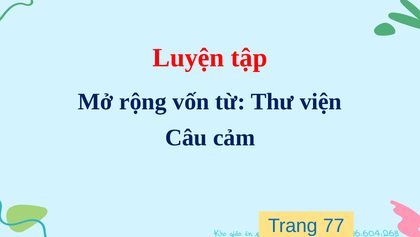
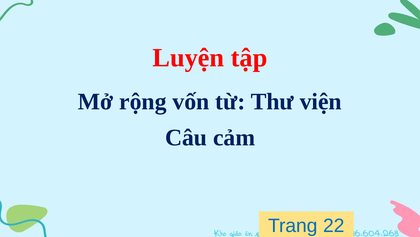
77: 77 -> 22 (334, 226)
